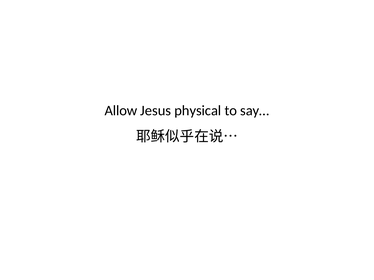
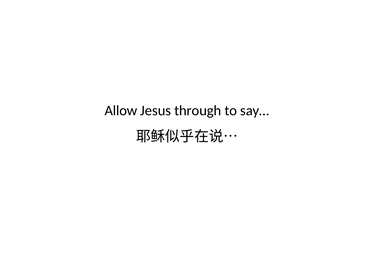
physical: physical -> through (198, 111)
